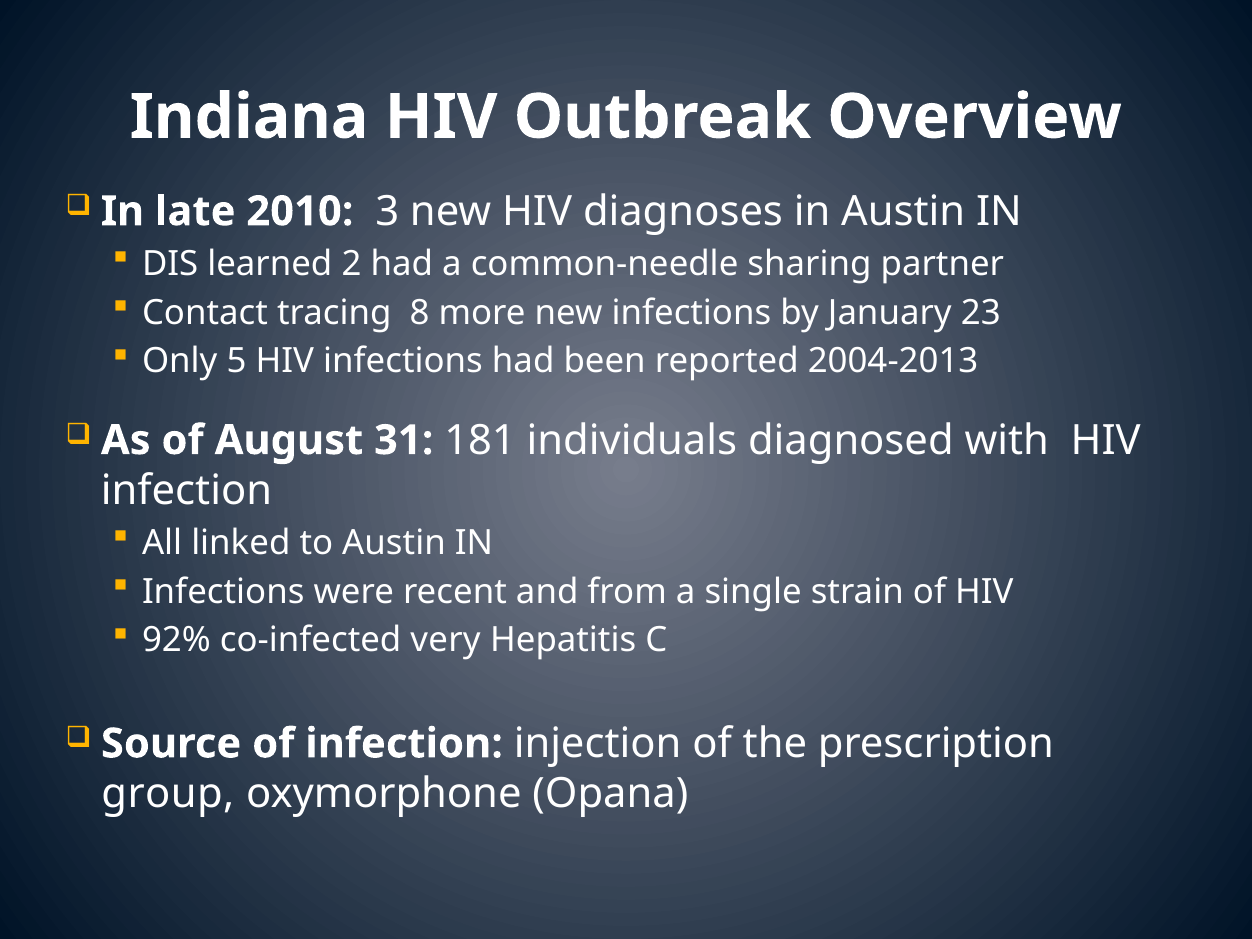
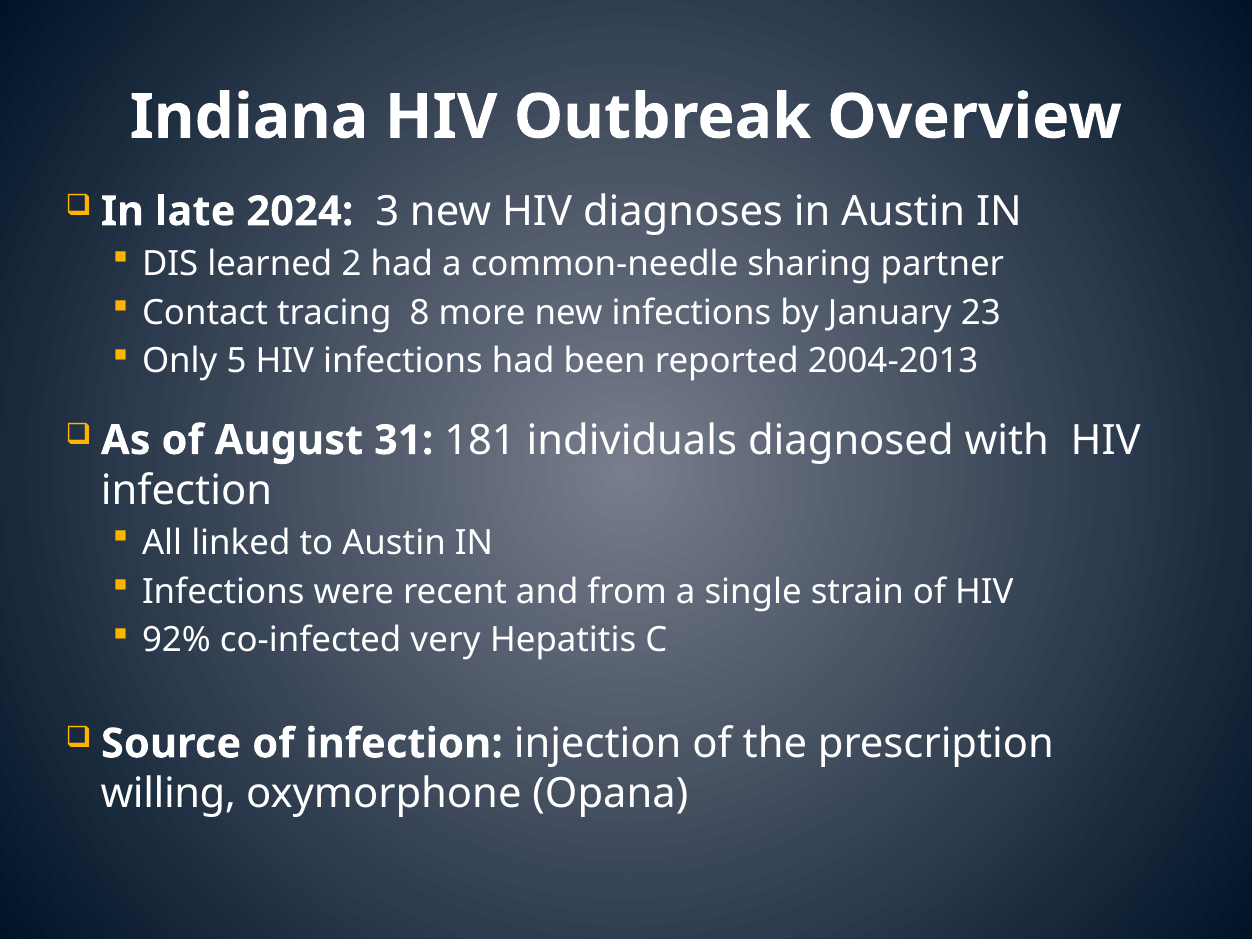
2010: 2010 -> 2024 (300, 211)
group: group -> willing (168, 794)
